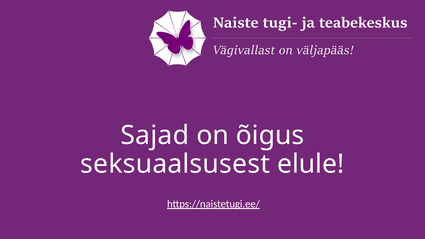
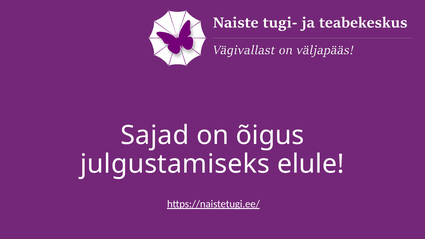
seksuaalsusest: seksuaalsusest -> julgustamiseks (175, 164)
